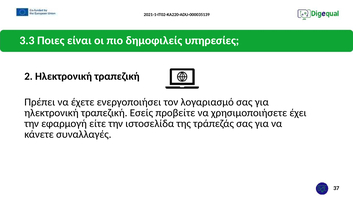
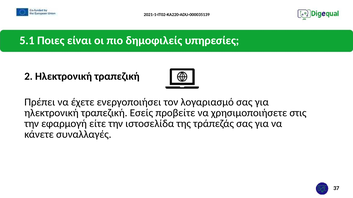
3.3: 3.3 -> 5.1 (27, 41)
έχει: έχει -> στις (298, 113)
